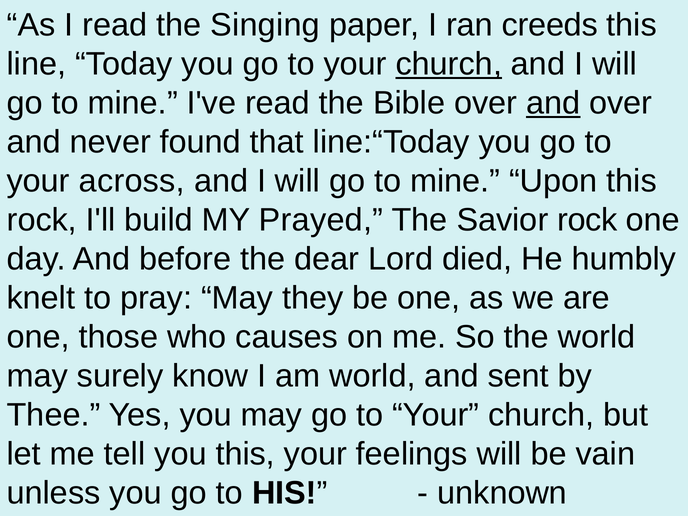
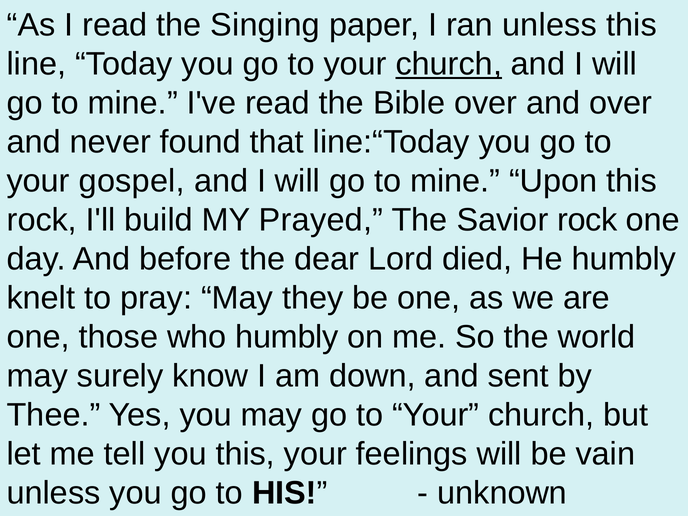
ran creeds: creeds -> unless (550, 25)
and underline: present -> none (553, 103)
across: across -> gospel (132, 181)
who causes: causes -> humbly (287, 337)
am world: world -> down (372, 376)
